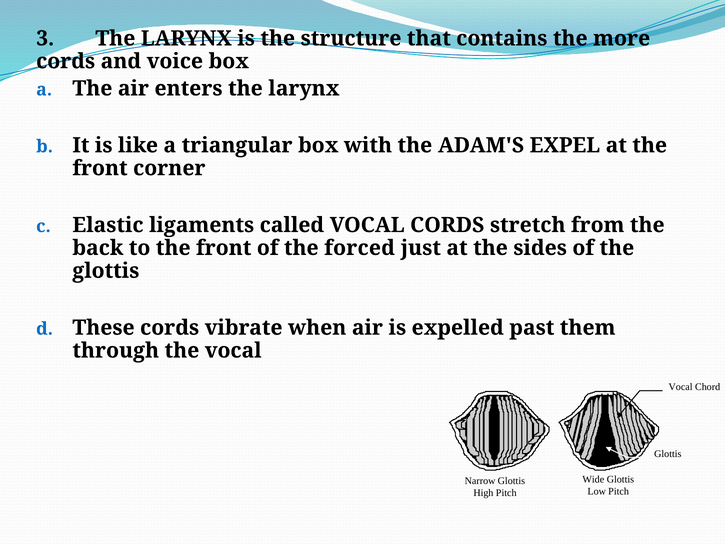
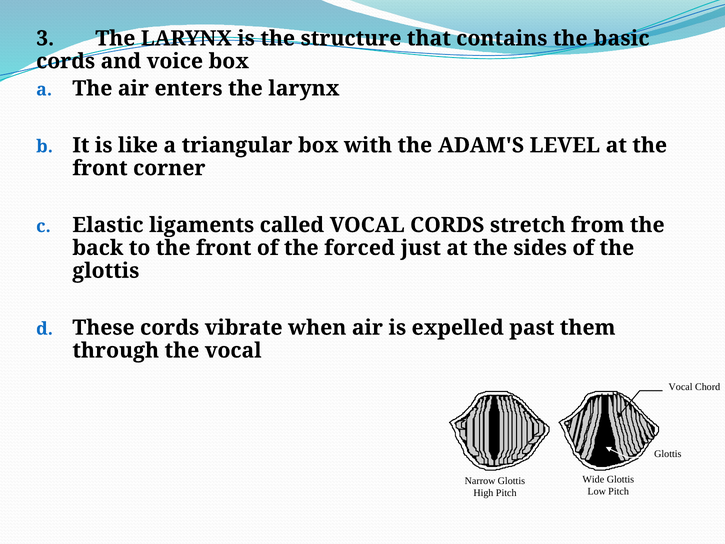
more: more -> basic (622, 38)
EXPEL: EXPEL -> LEVEL (565, 145)
